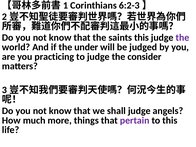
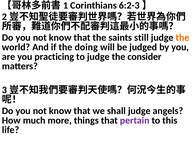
saints this: this -> still (142, 38)
the colour: purple -> orange (182, 38)
under: under -> doing (86, 47)
